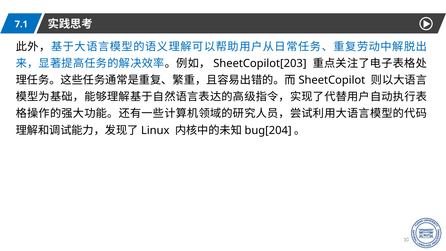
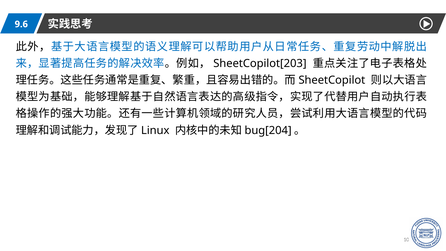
7.1: 7.1 -> 9.6 (21, 24)
